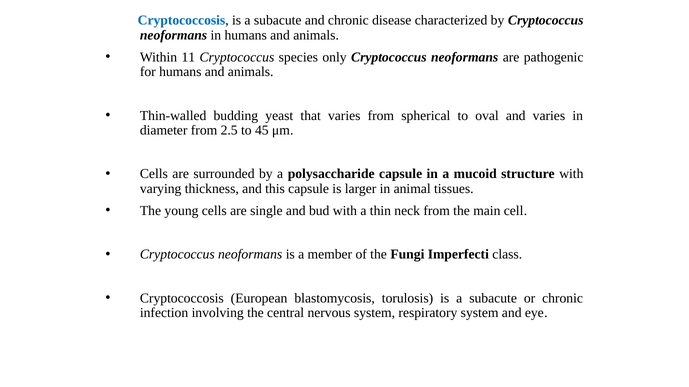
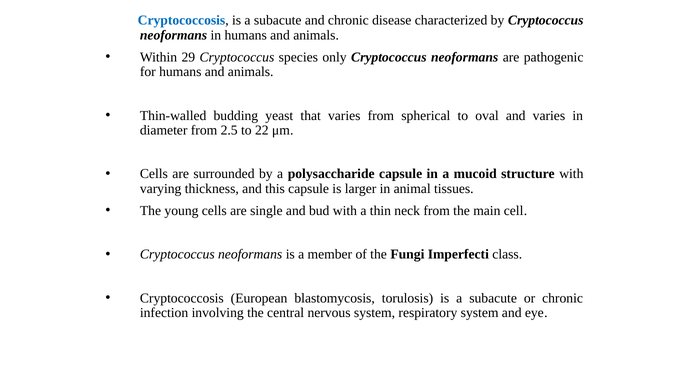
11: 11 -> 29 (188, 57)
45: 45 -> 22 (262, 130)
